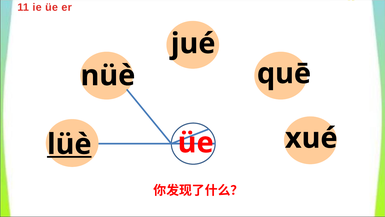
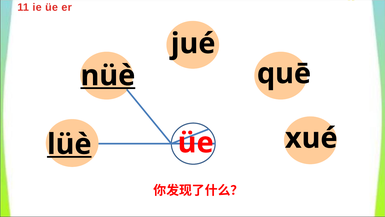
nüè underline: none -> present (108, 76)
